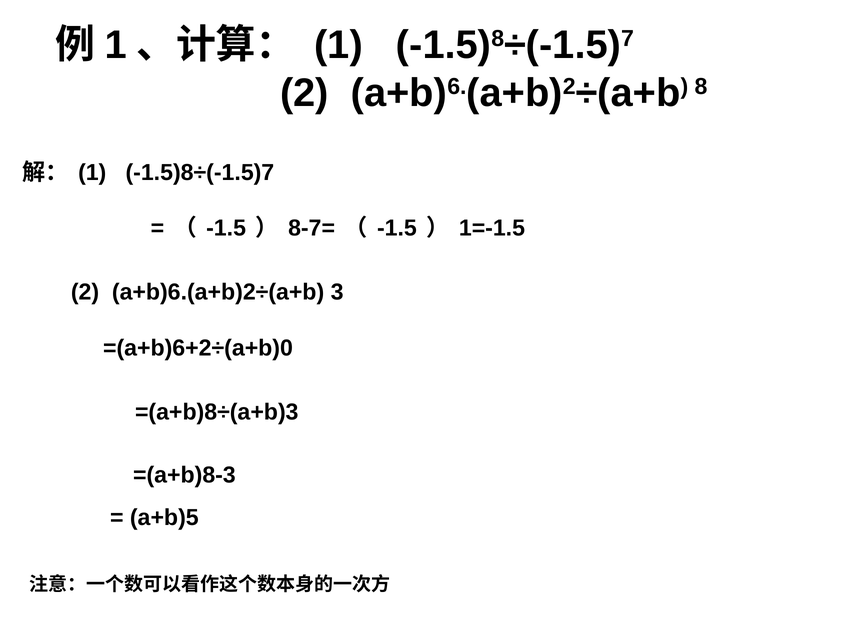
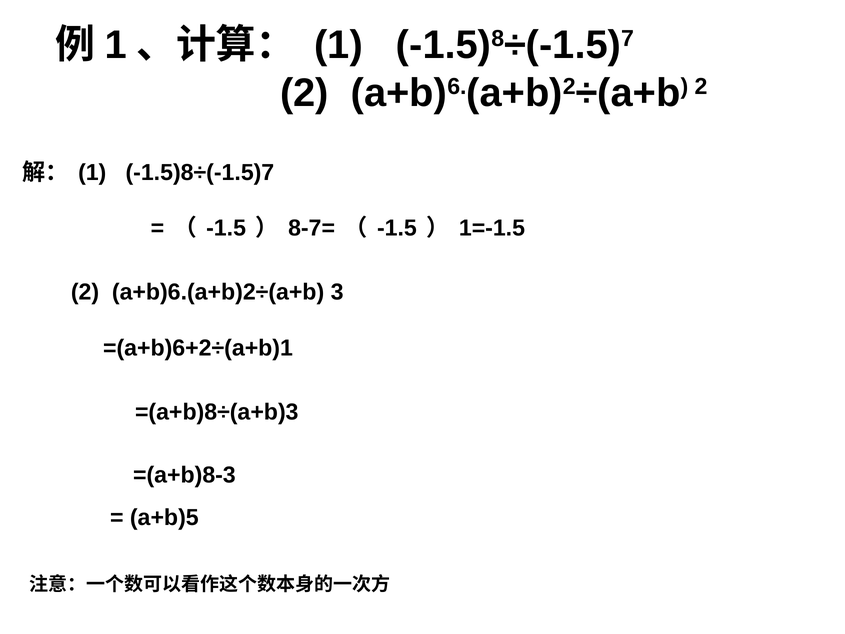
a+b)6.(a+b)2÷(a+b 8: 8 -> 2 (701, 86)
=(a+b)6+2÷(a+b)0: =(a+b)6+2÷(a+b)0 -> =(a+b)6+2÷(a+b)1 (198, 348)
